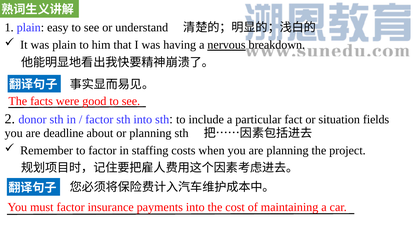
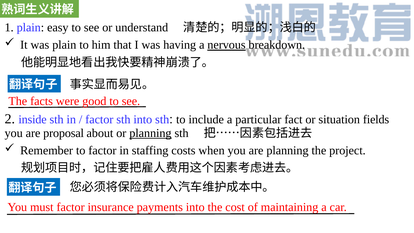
donor: donor -> inside (33, 120)
deadline: deadline -> proposal (64, 133)
planning underline: none -> present (150, 133)
